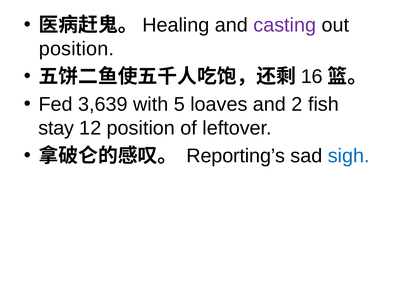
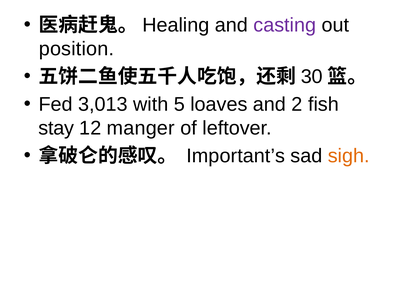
16: 16 -> 30 (312, 77)
3,639: 3,639 -> 3,013 (103, 104)
12 position: position -> manger (141, 128)
Reporting’s: Reporting’s -> Important’s (236, 156)
sigh colour: blue -> orange (349, 156)
